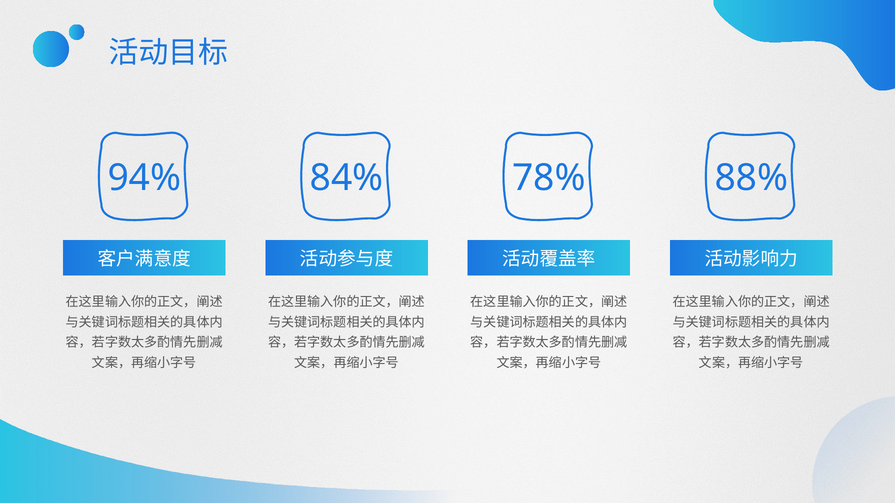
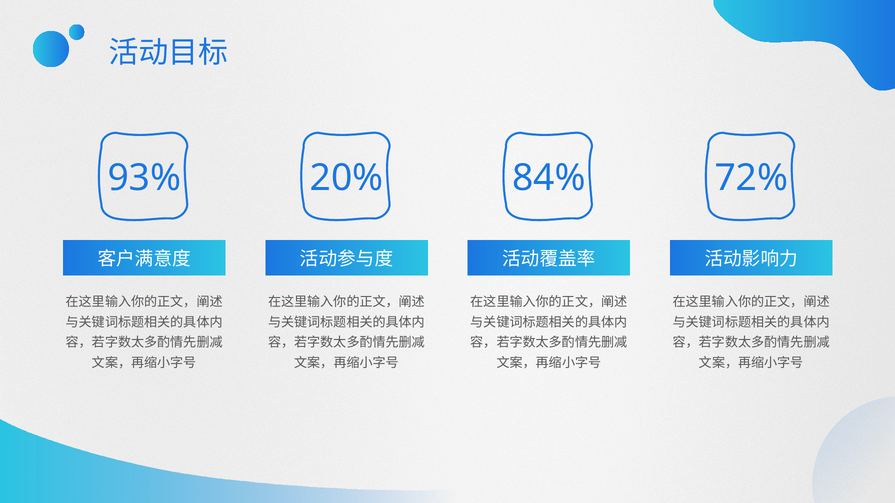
94%: 94% -> 93% (144, 178)
84%: 84% -> 20% (347, 178)
78%: 78% -> 84% (549, 178)
88%: 88% -> 72% (751, 178)
